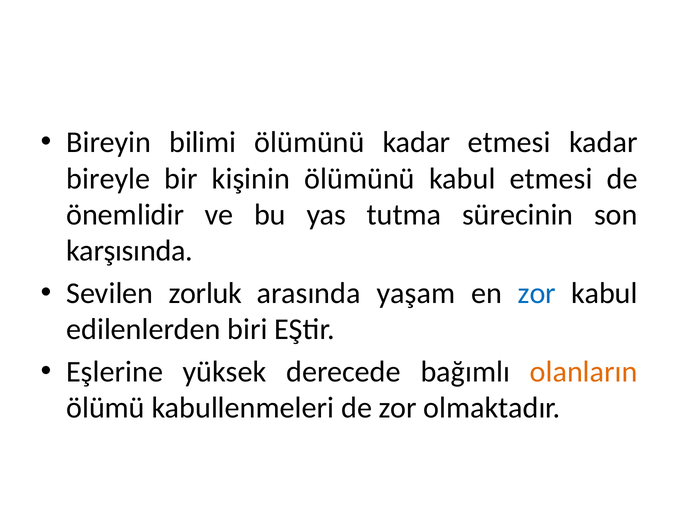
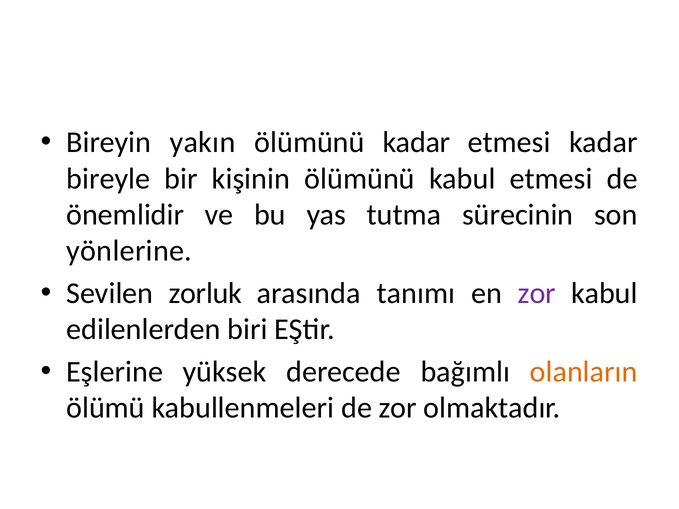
bilimi: bilimi -> yakın (202, 142)
karşısında: karşısında -> yönlerine (129, 251)
yaşam: yaşam -> tanımı (416, 293)
zor colour: blue -> purple (537, 293)
